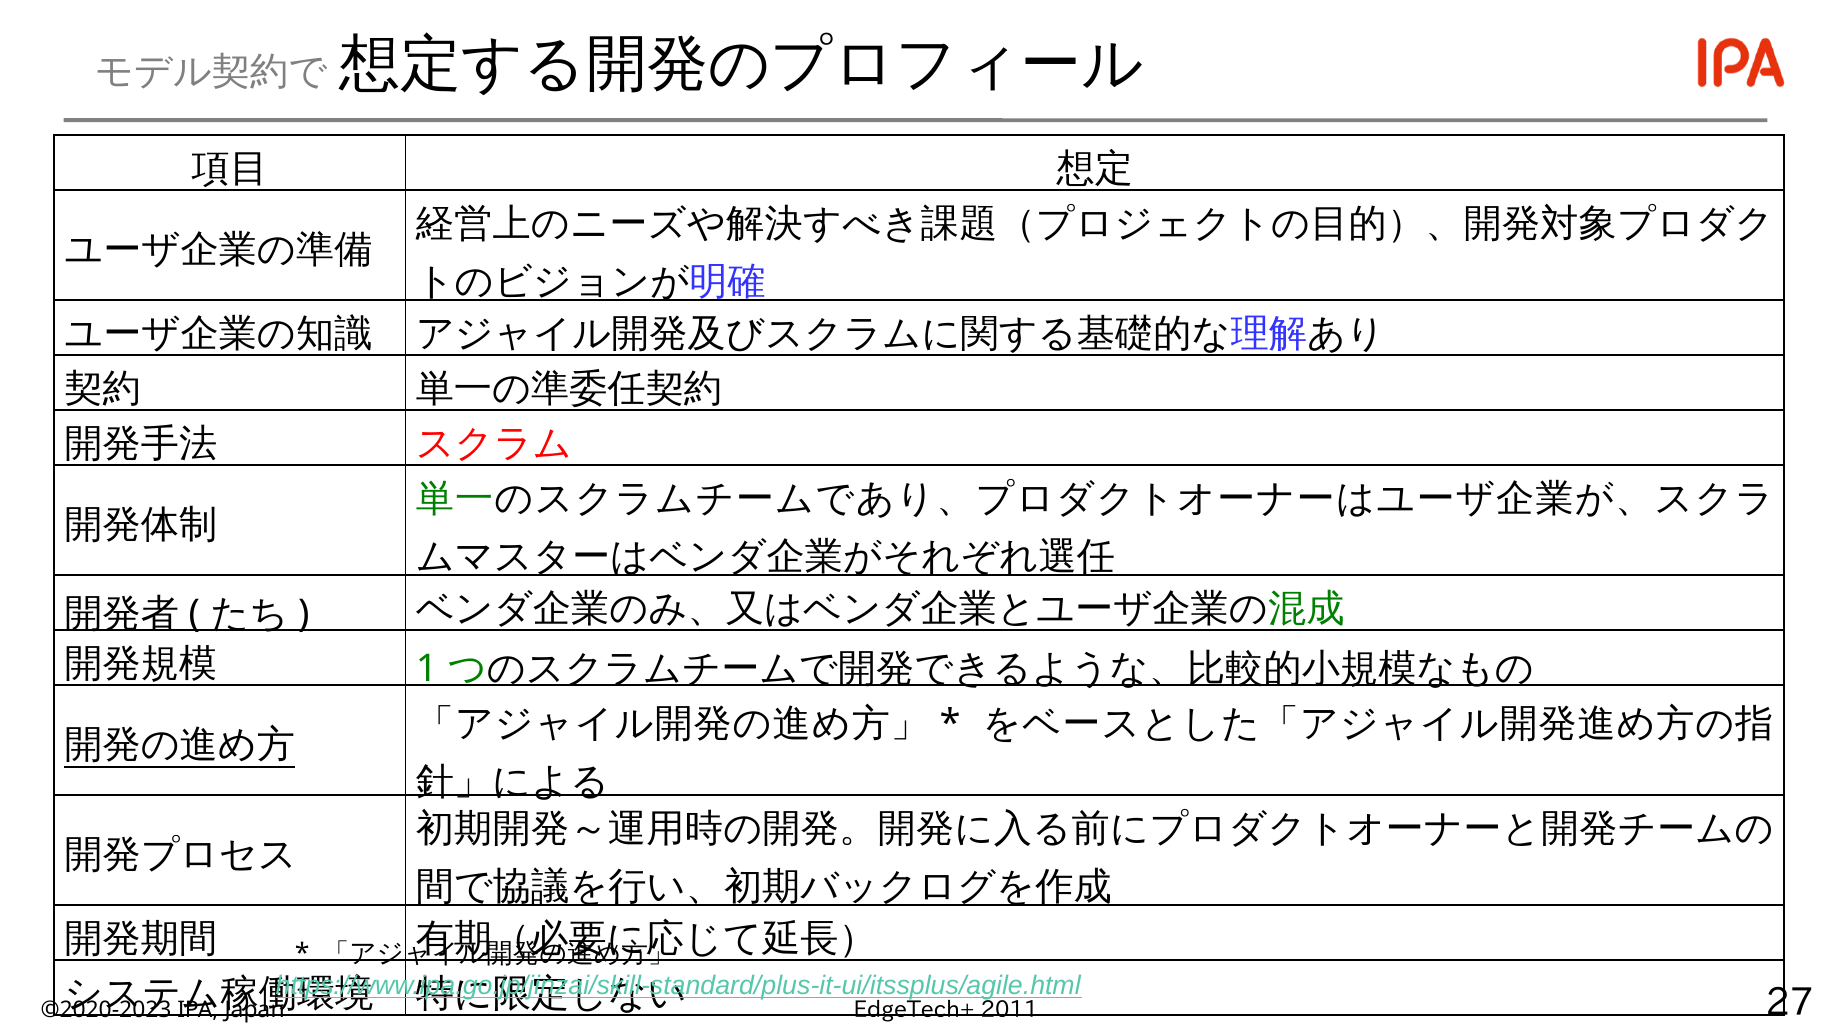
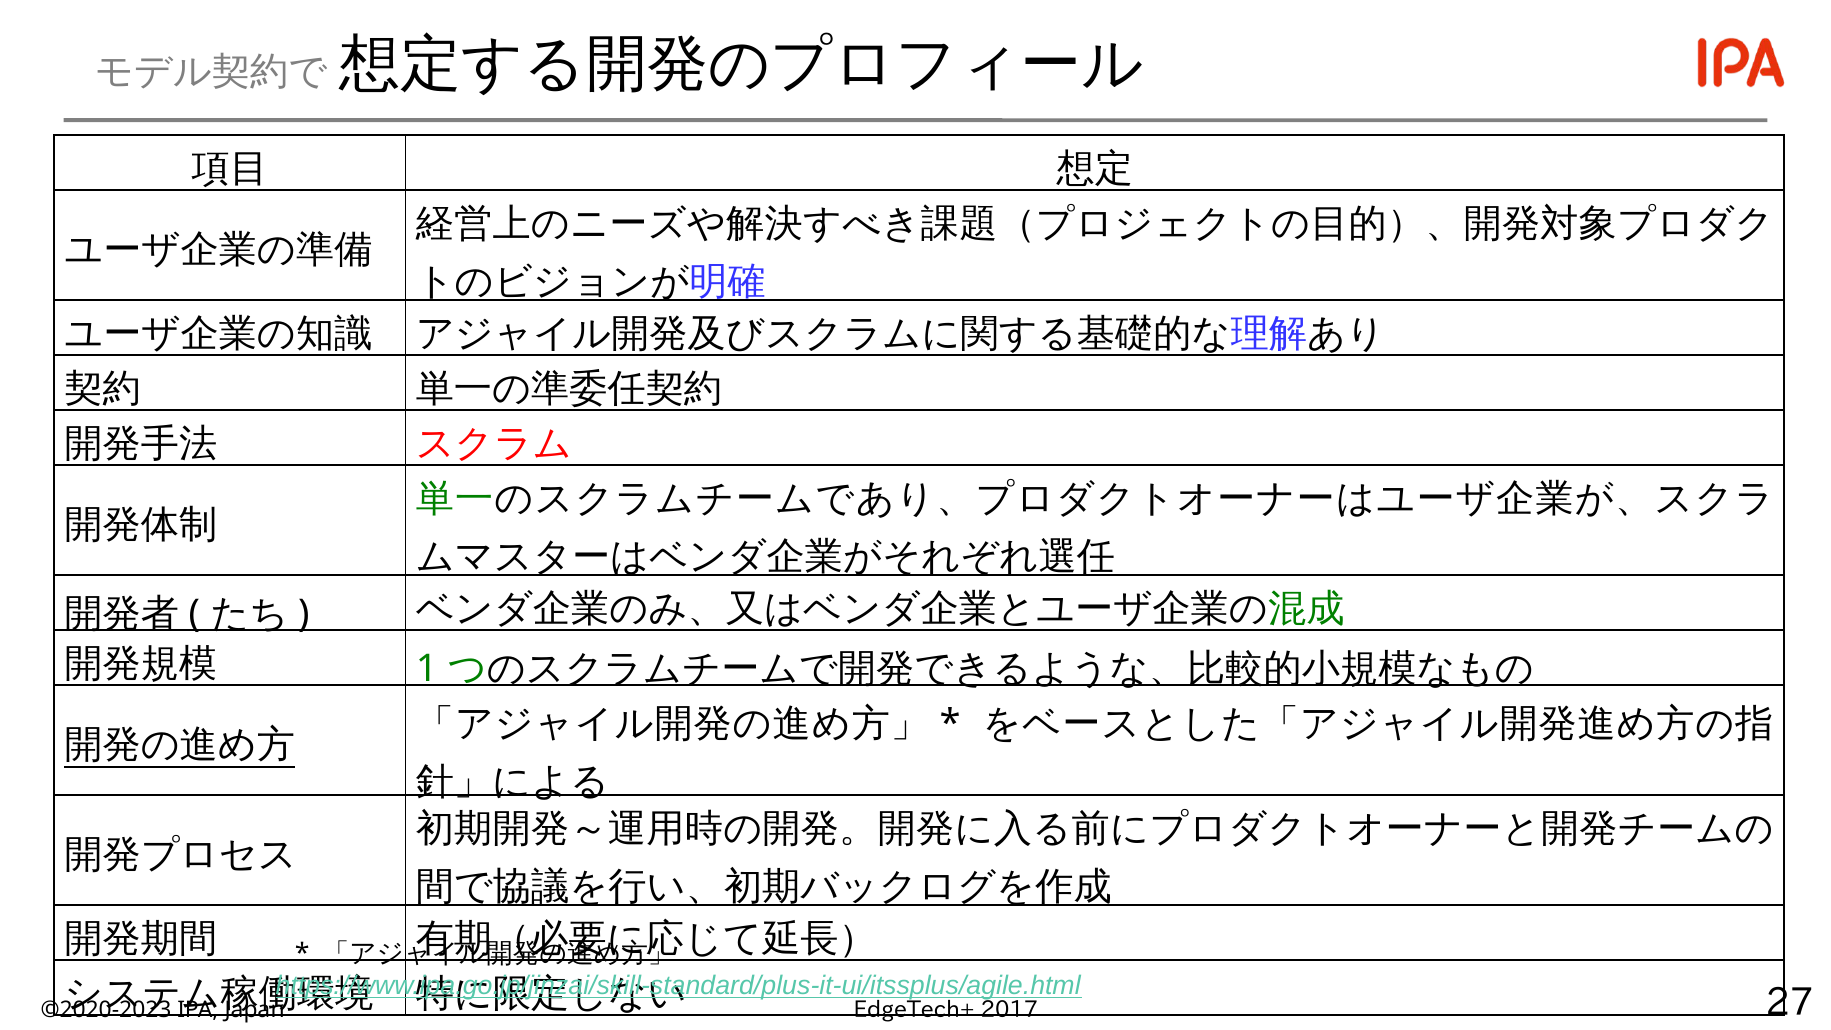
2011: 2011 -> 2017 (1009, 1010)
